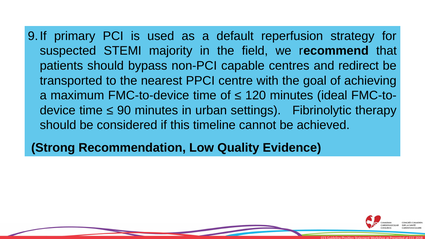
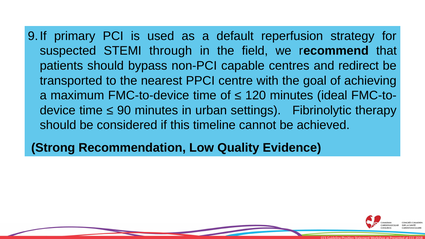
majority: majority -> through (171, 51)
